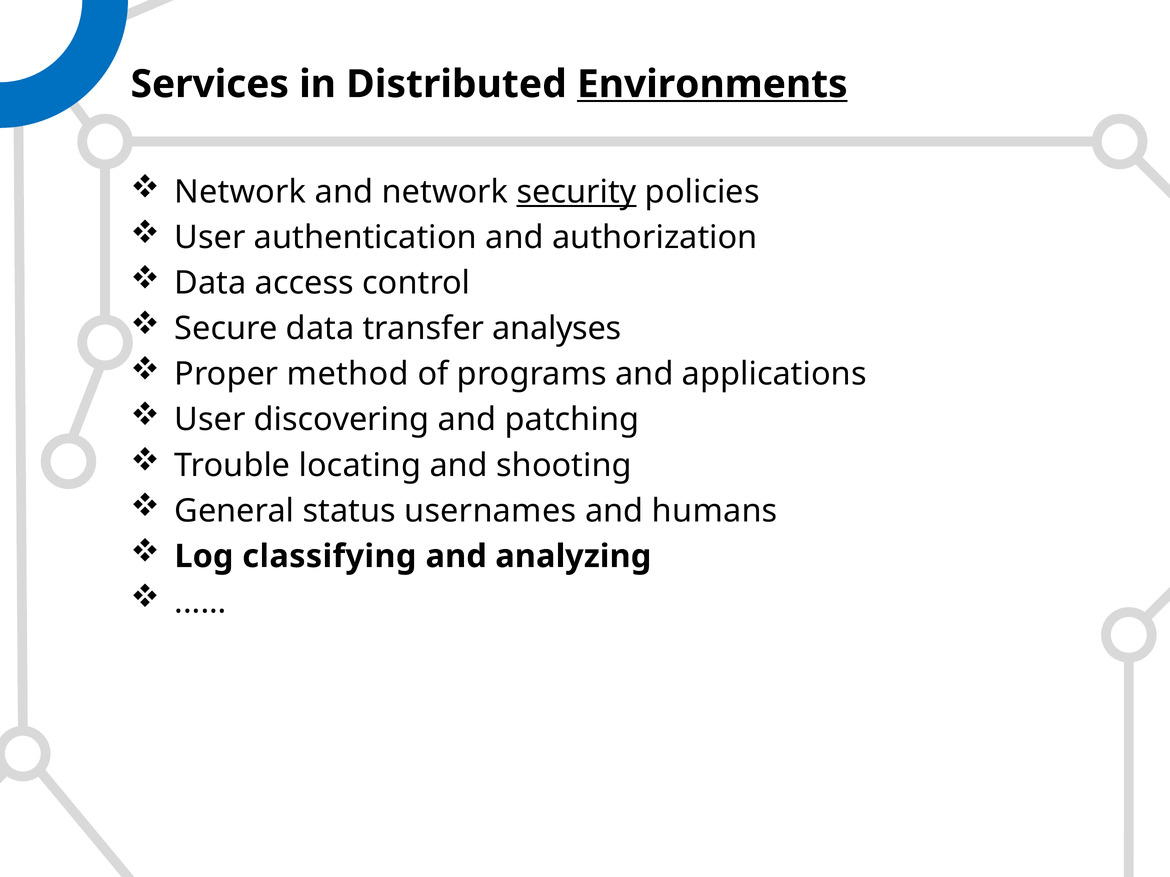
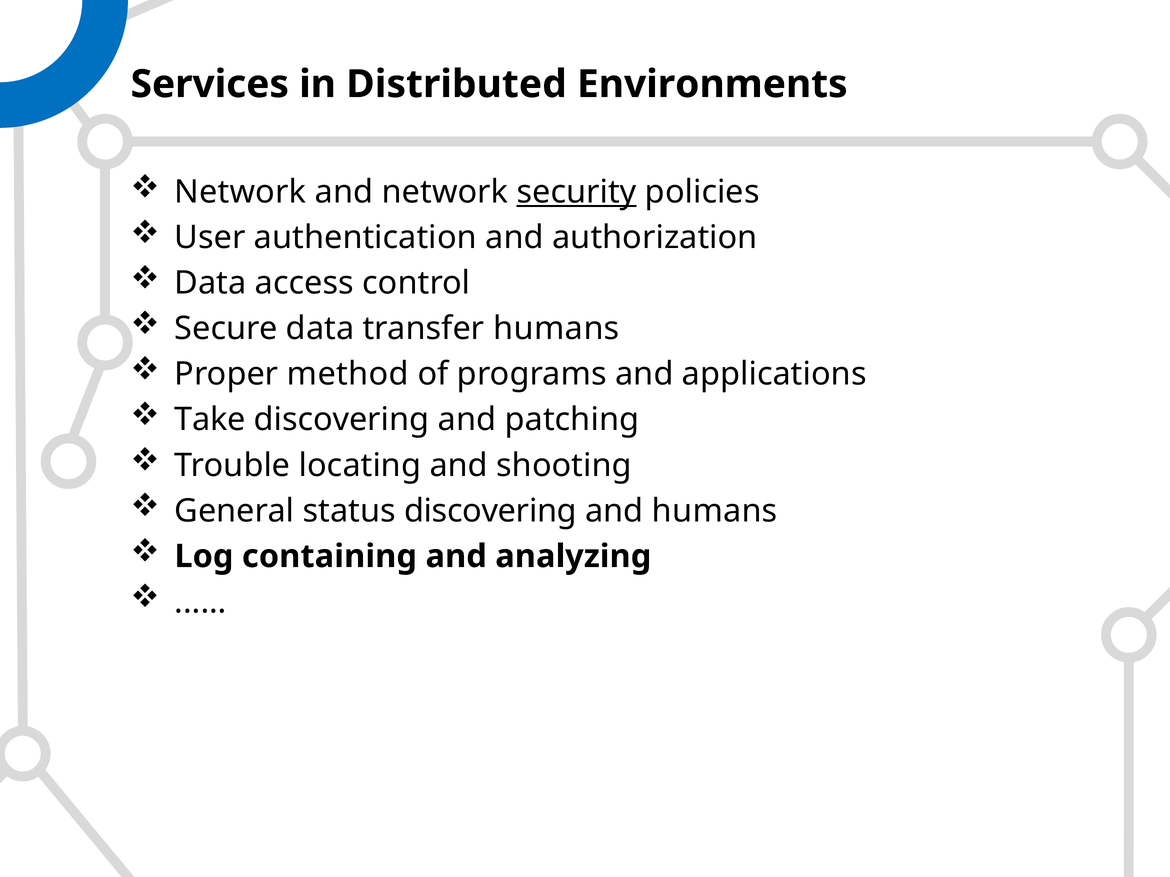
Environments underline: present -> none (712, 84)
transfer analyses: analyses -> humans (556, 329)
User: User -> Take (210, 420)
status usernames: usernames -> discovering (491, 511)
classifying: classifying -> containing (329, 557)
